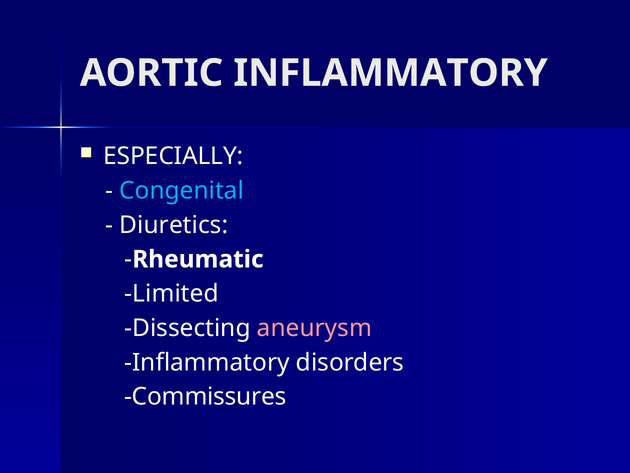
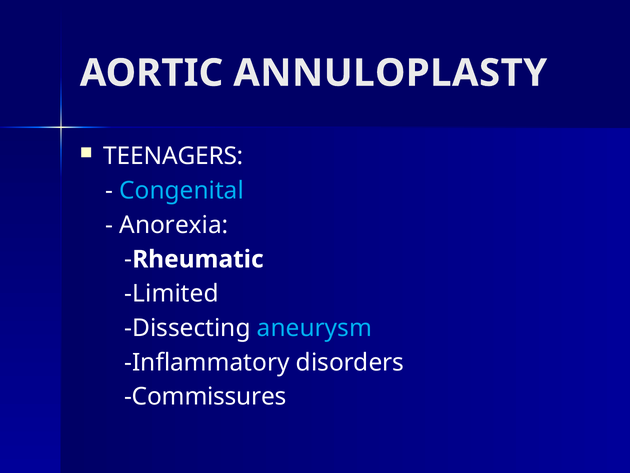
AORTIC INFLAMMATORY: INFLAMMATORY -> ANNULOPLASTY (390, 73)
ESPECIALLY: ESPECIALLY -> TEENAGERS (173, 156)
Diuretics: Diuretics -> Anorexia (174, 225)
aneurysm colour: pink -> light blue (314, 328)
